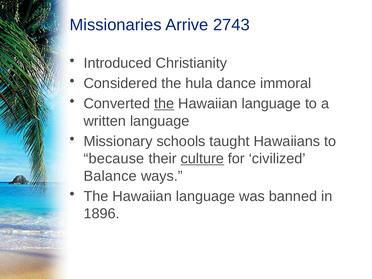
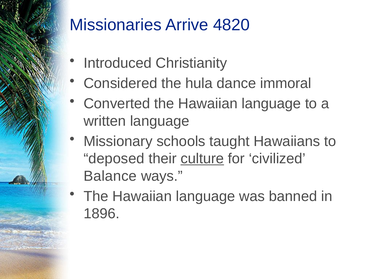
2743: 2743 -> 4820 (231, 25)
the underline: present -> none (164, 104)
because: because -> deposed (114, 159)
